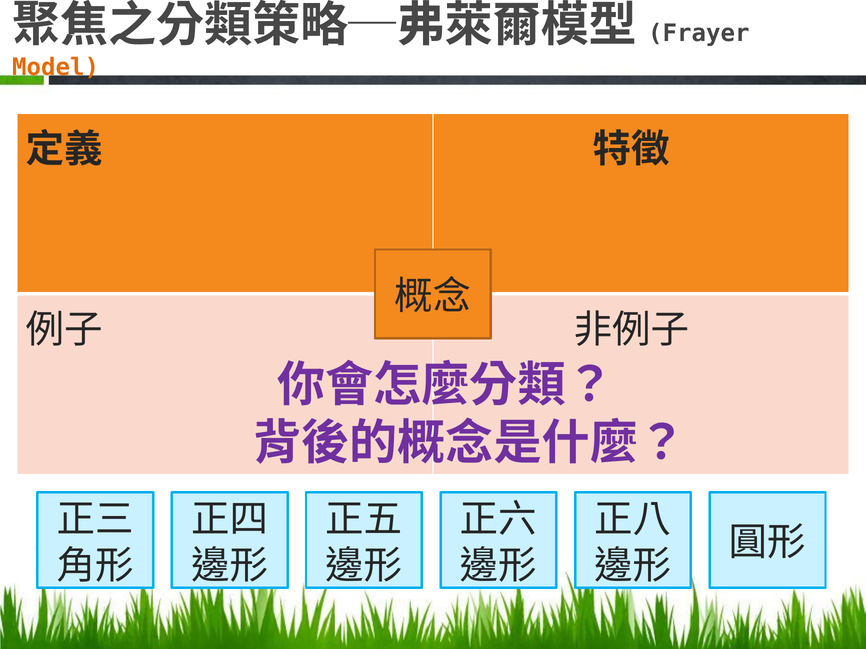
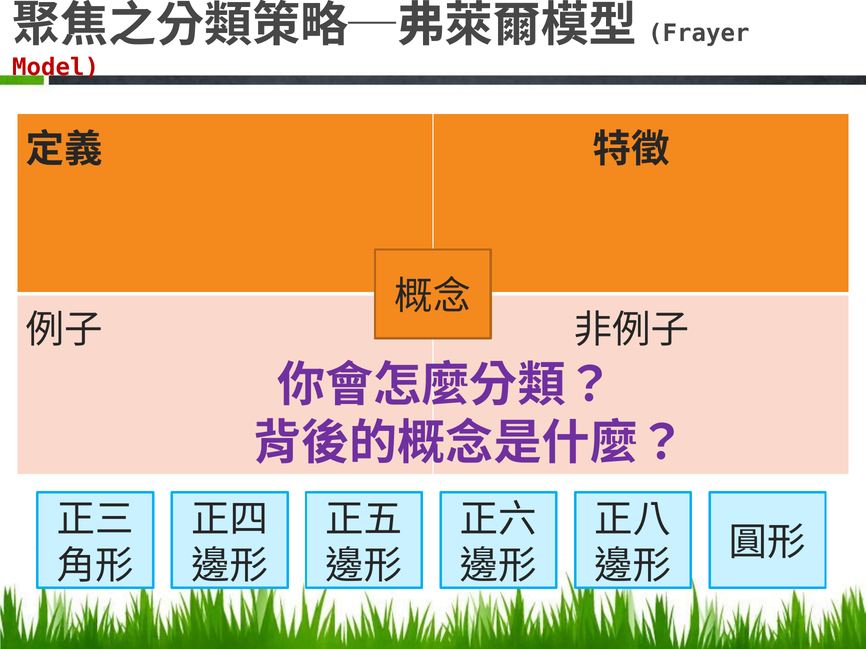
Model colour: orange -> red (56, 67)
